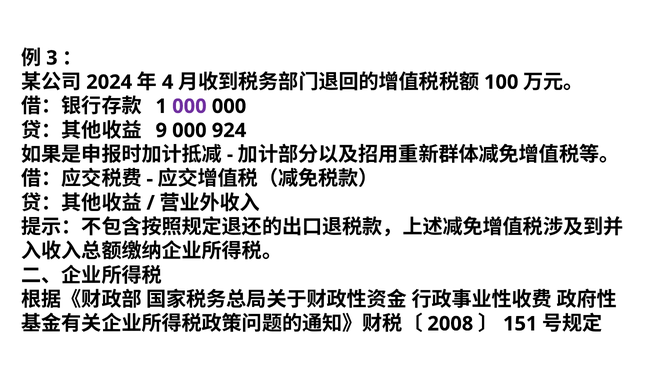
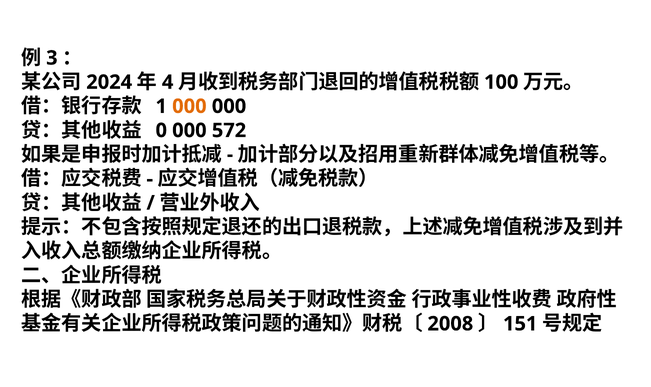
000 colour: purple -> orange (189, 106)
9: 9 -> 0 (161, 130)
924: 924 -> 572 (229, 130)
